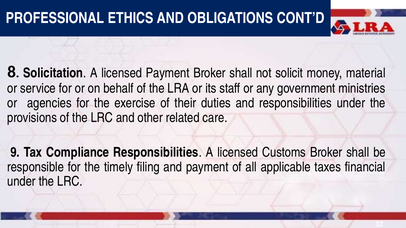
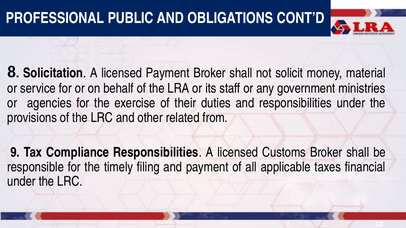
ETHICS: ETHICS -> PUBLIC (131, 18)
care: care -> from (215, 118)
